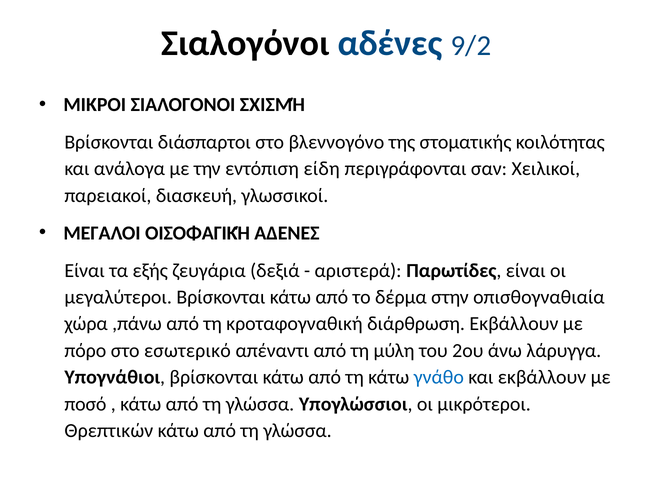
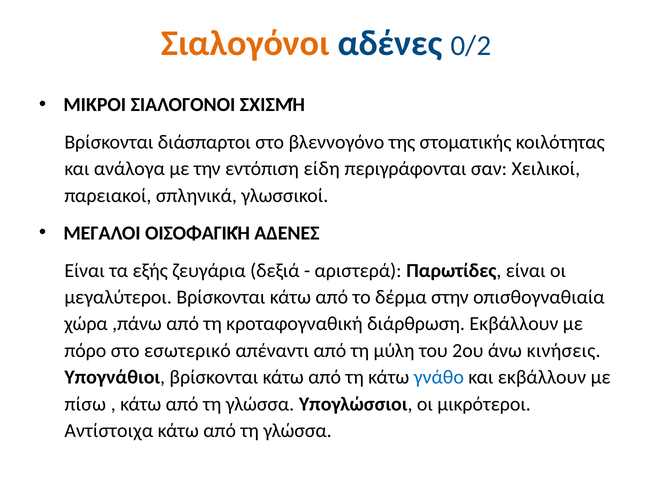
Σιαλογόνοι colour: black -> orange (245, 43)
9/2: 9/2 -> 0/2 (471, 46)
διασκευή: διασκευή -> σπληνικά (196, 196)
λάρυγγα: λάρυγγα -> κινήσεις (564, 351)
ποσό: ποσό -> πίσω (85, 404)
Θρεπτικών: Θρεπτικών -> Αντίστοιχα (109, 431)
